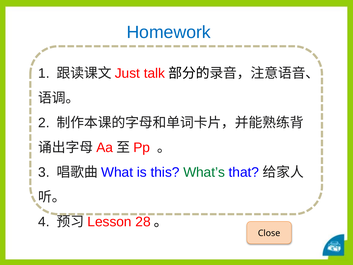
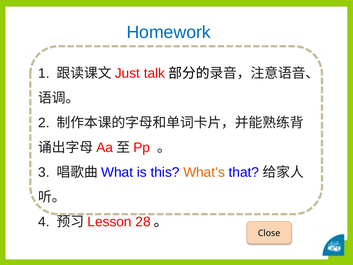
What’s colour: green -> orange (204, 172)
